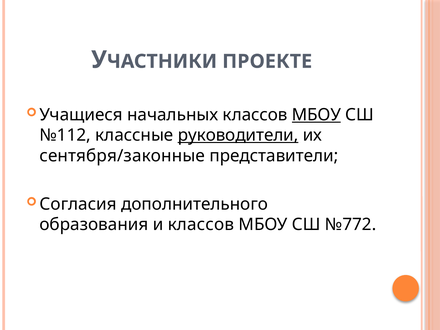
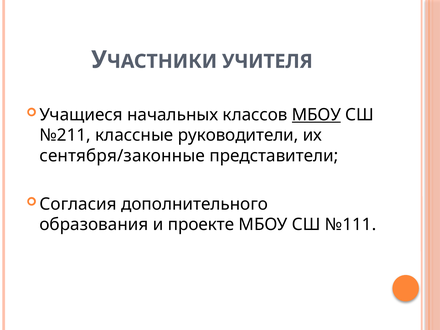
ПРОЕКТЕ: ПРОЕКТЕ -> УЧИТЕЛЯ (267, 61)
№112: №112 -> №211 (65, 135)
руководители underline: present -> none (238, 135)
и классов: классов -> проекте (201, 225)
№772: №772 -> №111 (351, 225)
